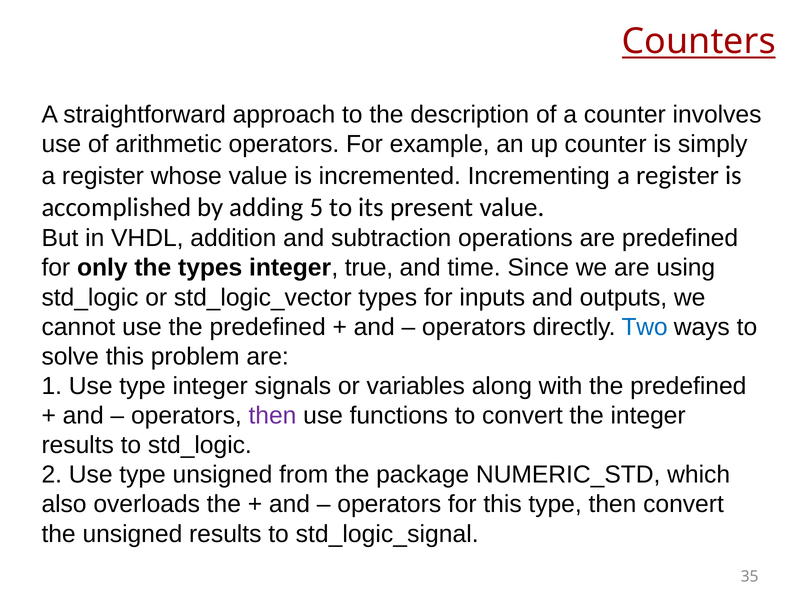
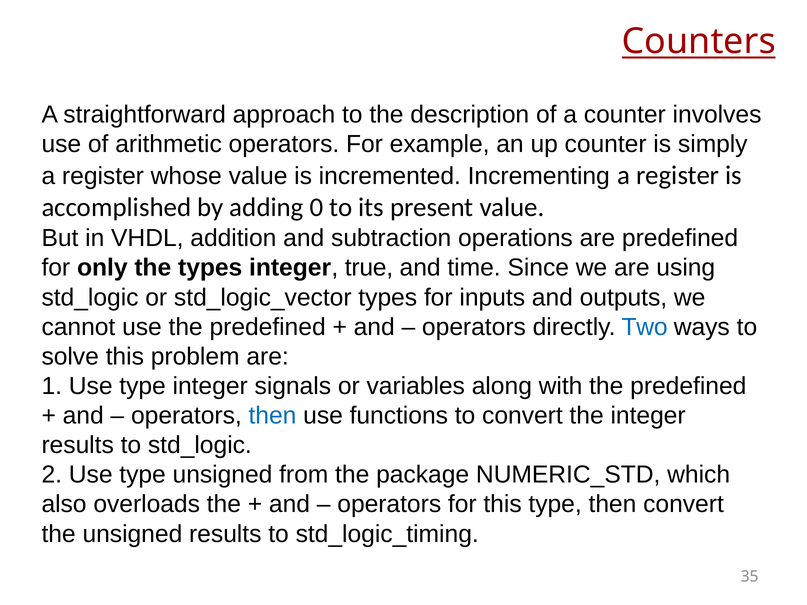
5: 5 -> 0 (316, 208)
then colour: purple -> blue (272, 416)
std_logic_signal: std_logic_signal -> std_logic_timing (387, 534)
